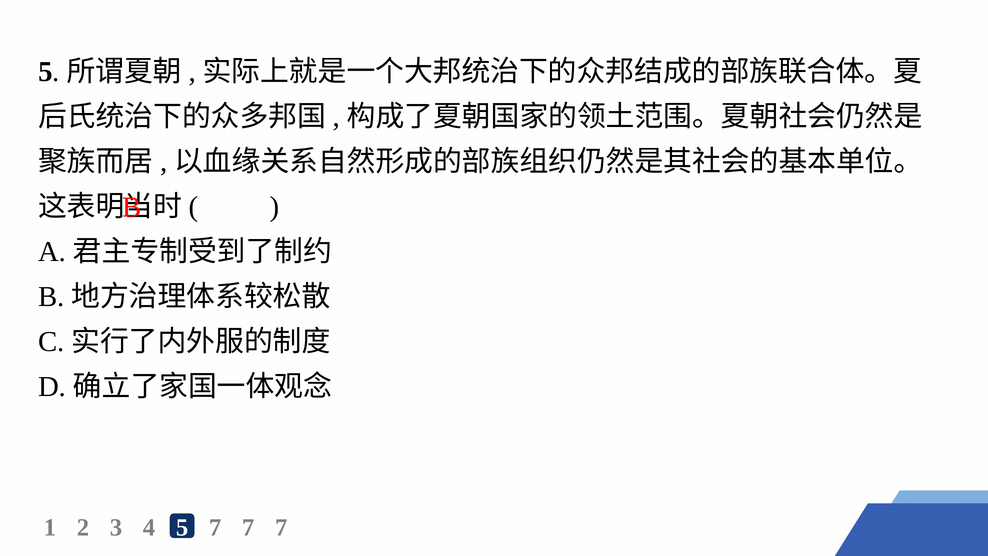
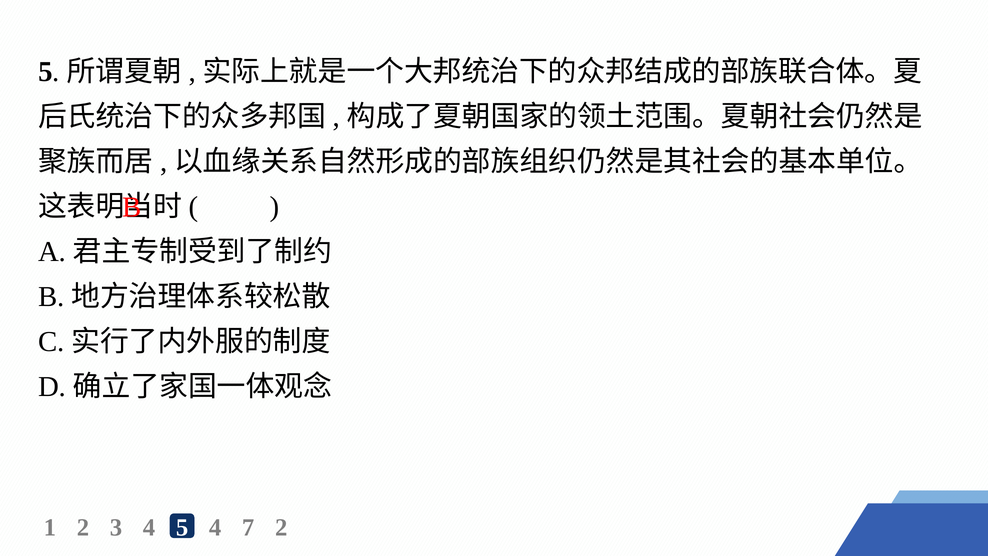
5 7: 7 -> 4 (215, 527)
7: 7 -> 2 (281, 527)
